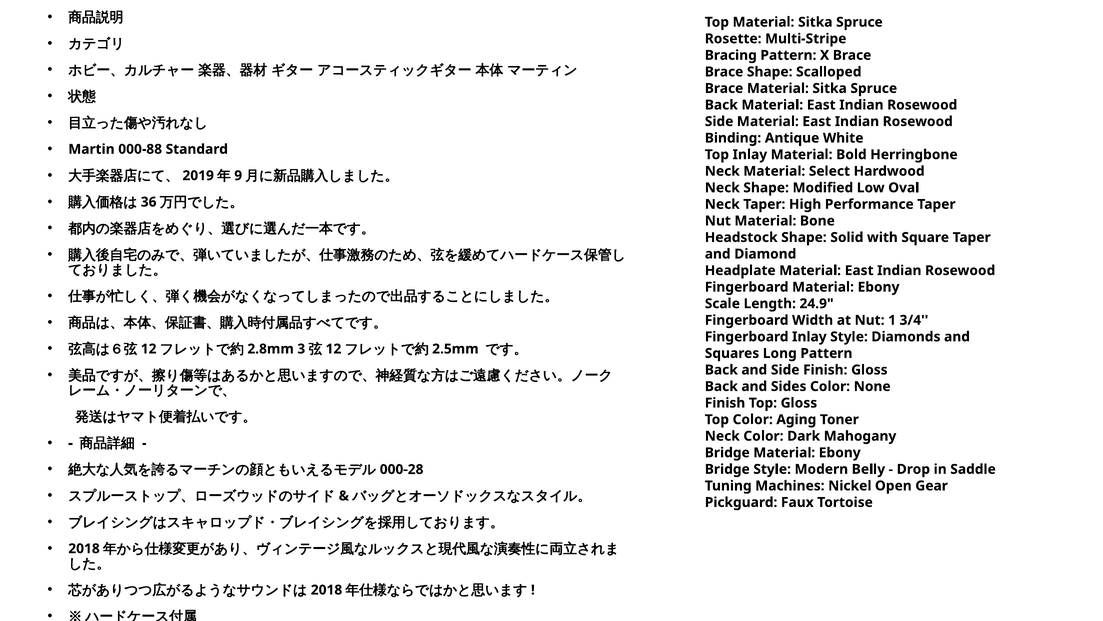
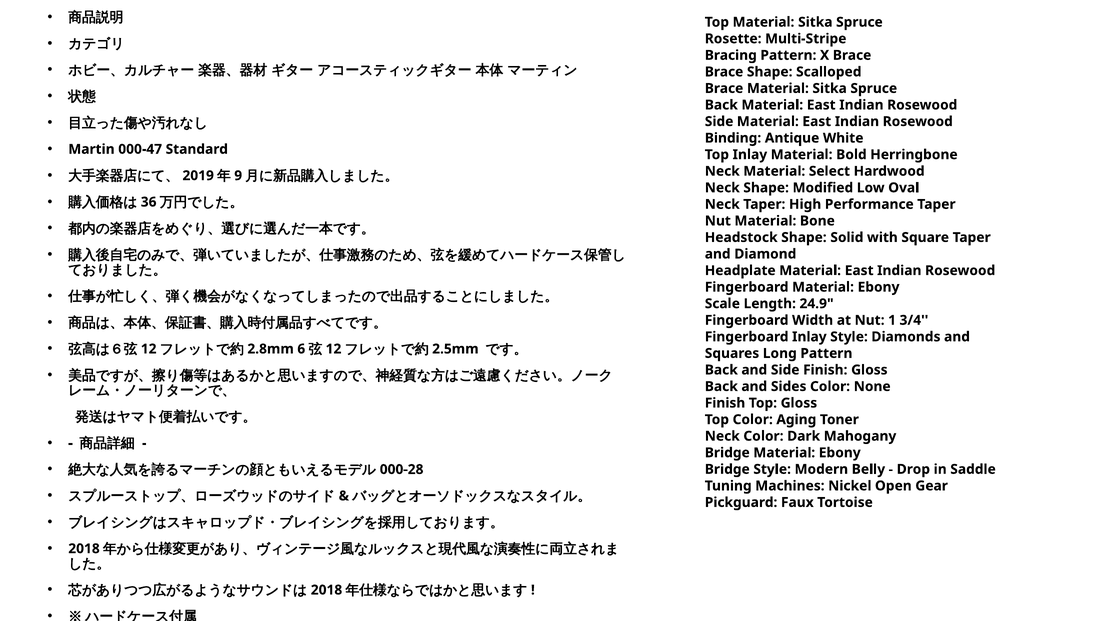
000-88: 000-88 -> 000-47 (140, 149)
3: 3 -> 6 (301, 349)
